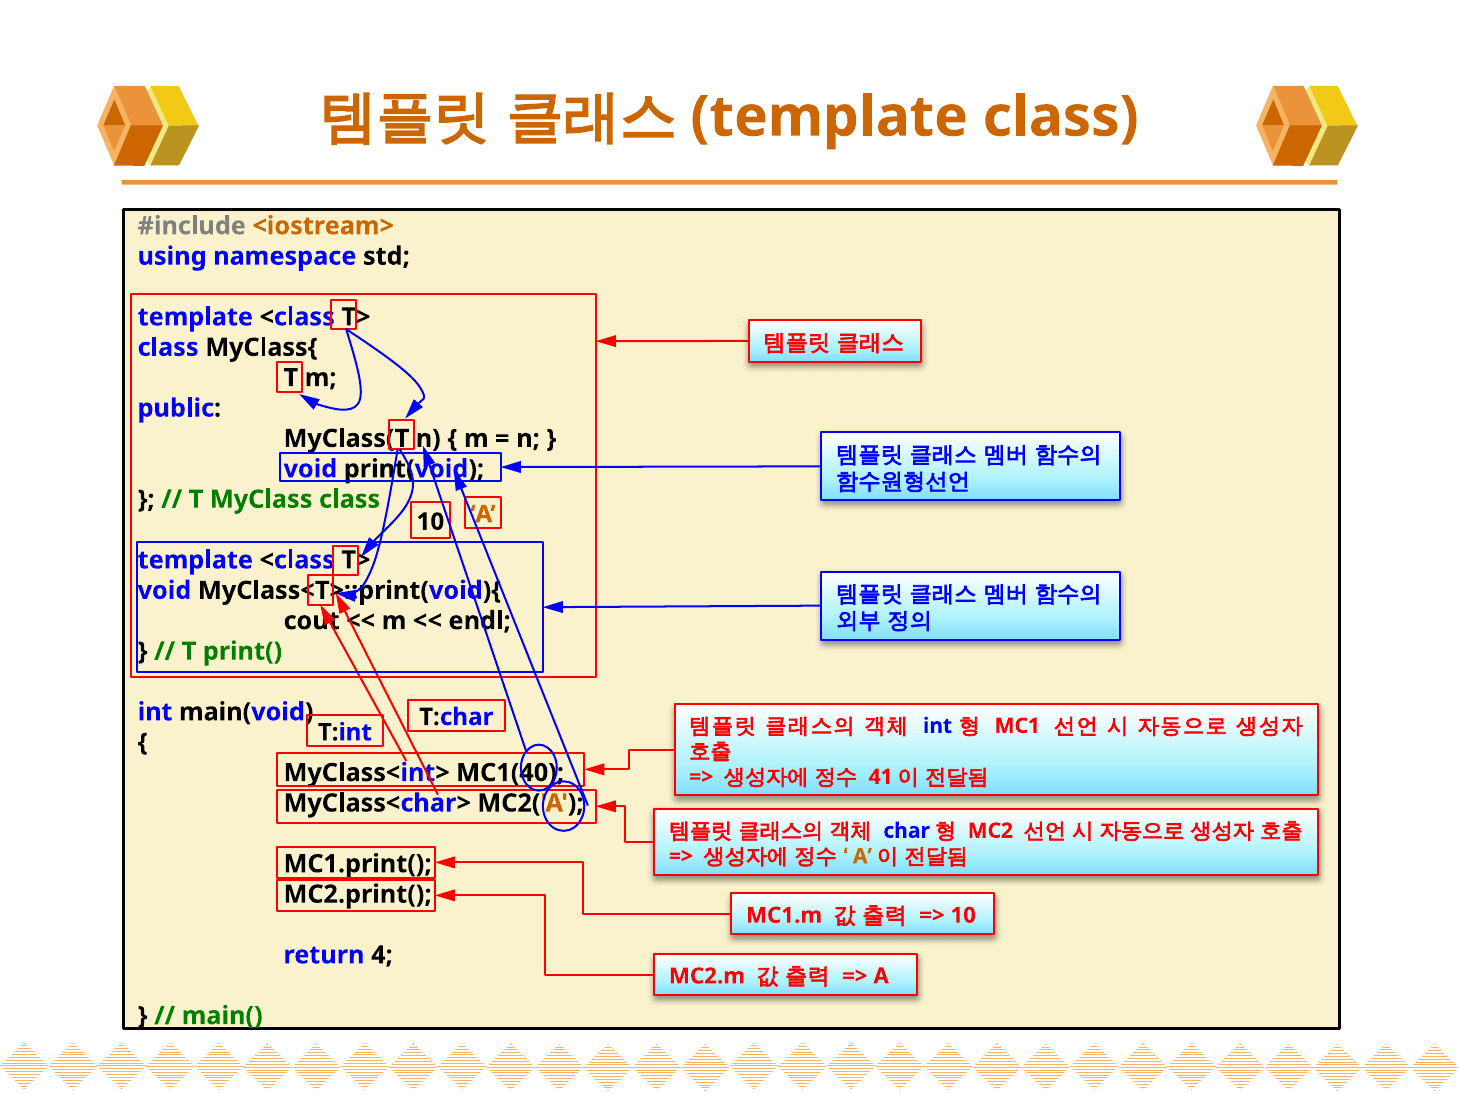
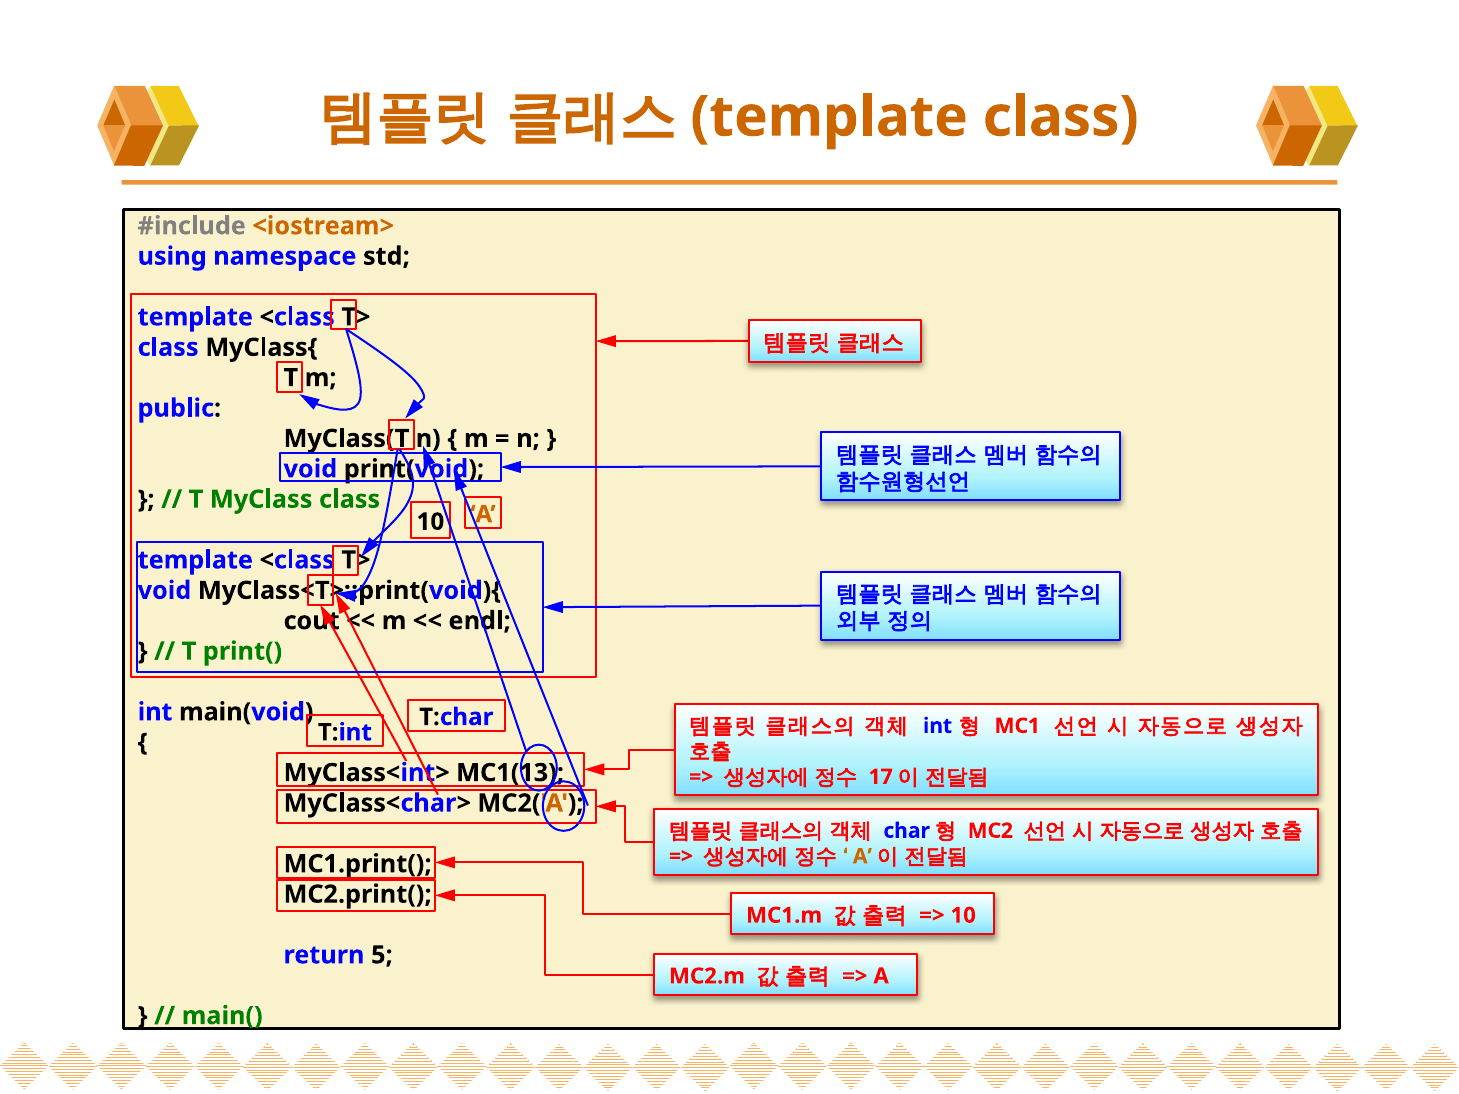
MC1(40: MC1(40 -> MC1(13 (510, 773)
41: 41 -> 17 (881, 777)
4: 4 -> 5 (382, 955)
